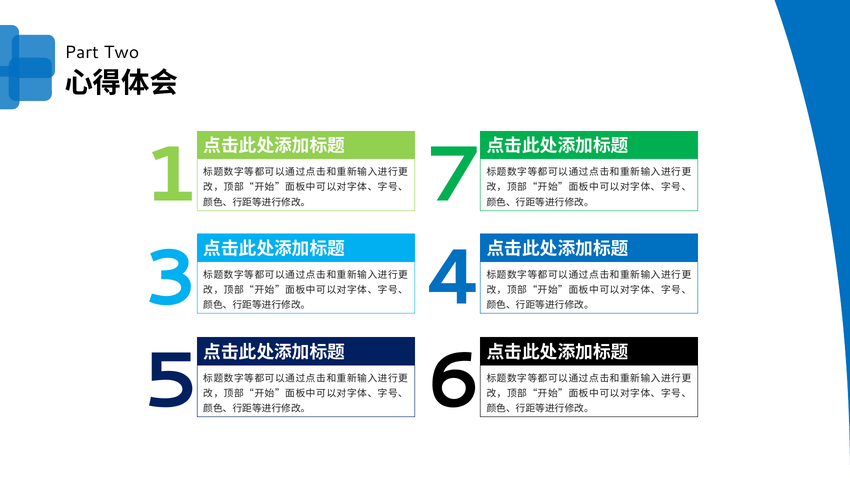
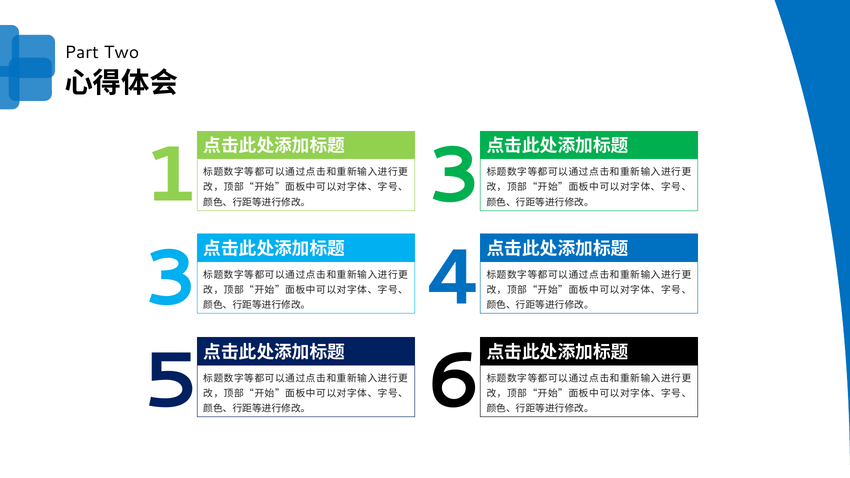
7: 7 -> 3 (454, 175)
